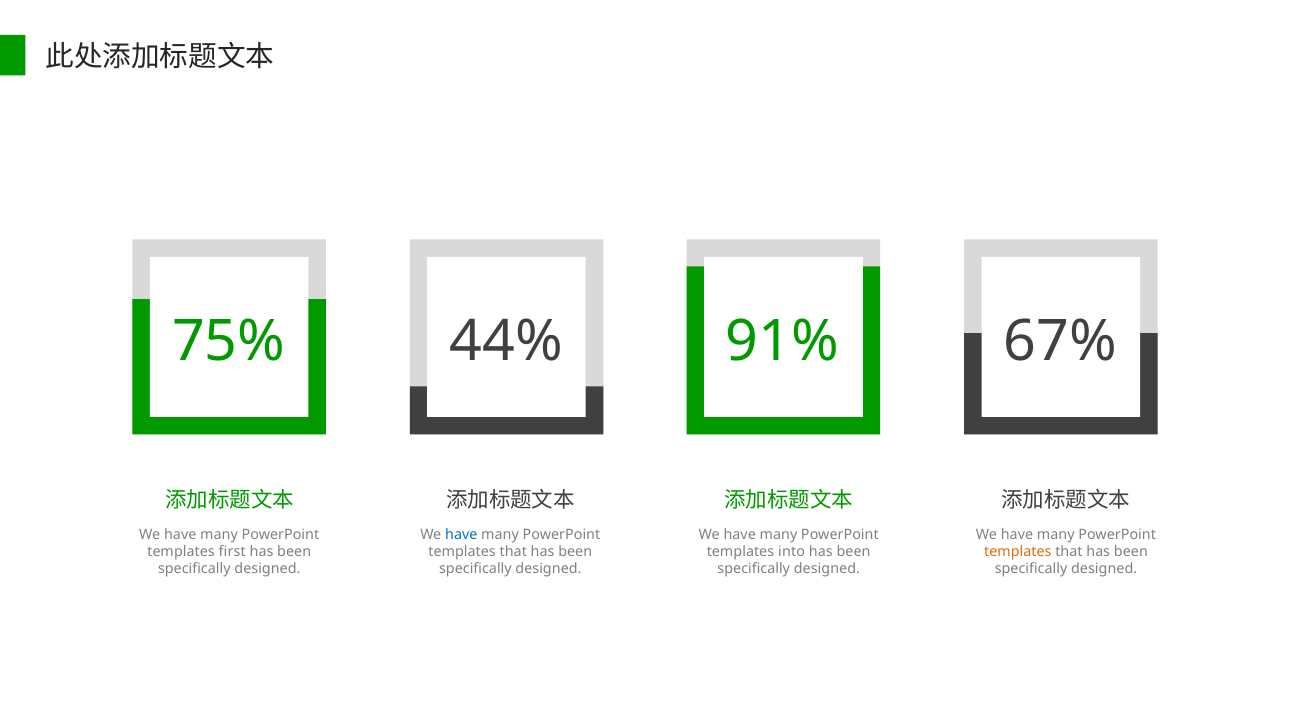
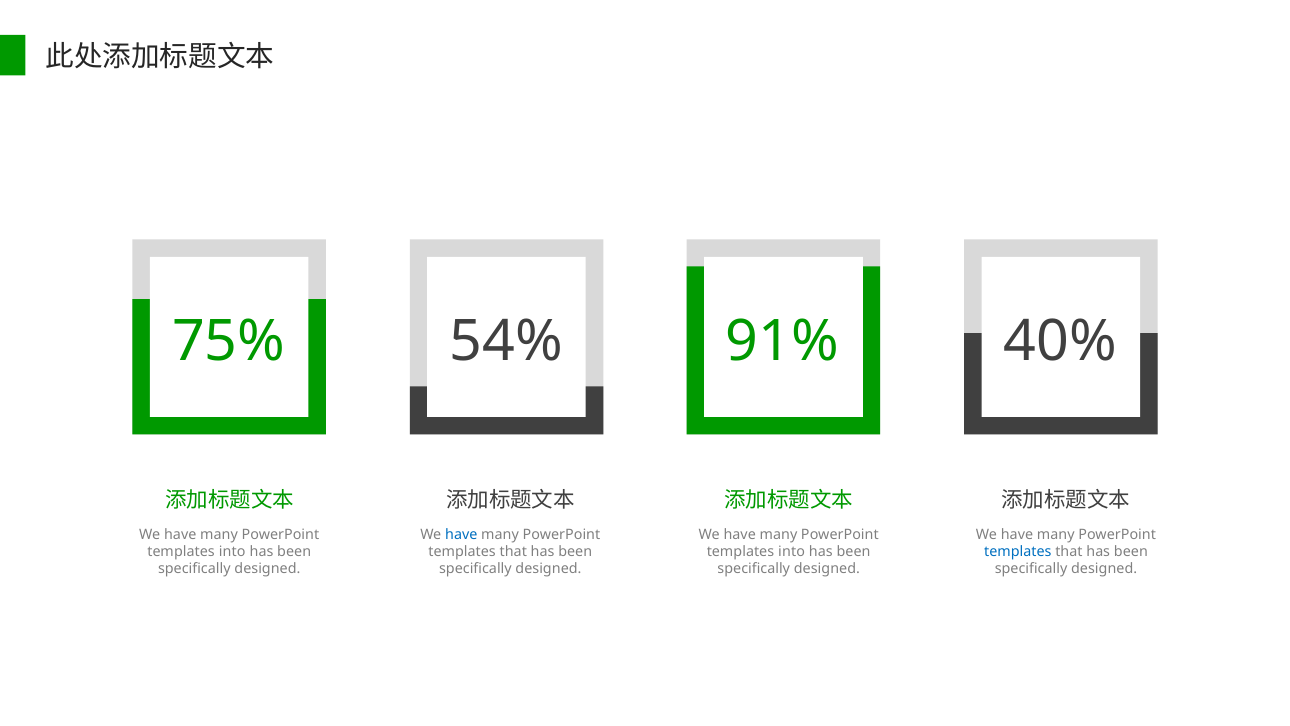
44%: 44% -> 54% (506, 342)
67%: 67% -> 40% (1060, 342)
first: first -> into (232, 551)
templates colour: orange -> blue (1018, 551)
